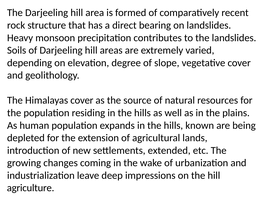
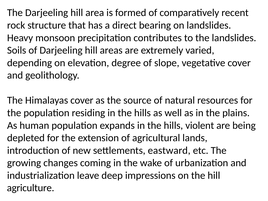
known: known -> violent (200, 125)
extended: extended -> eastward (169, 150)
